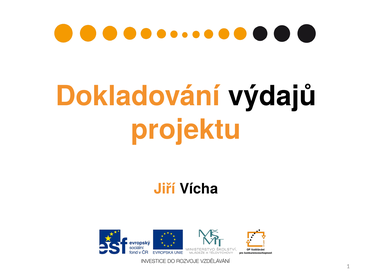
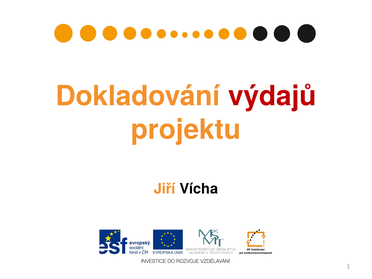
výdajů colour: black -> red (272, 96)
